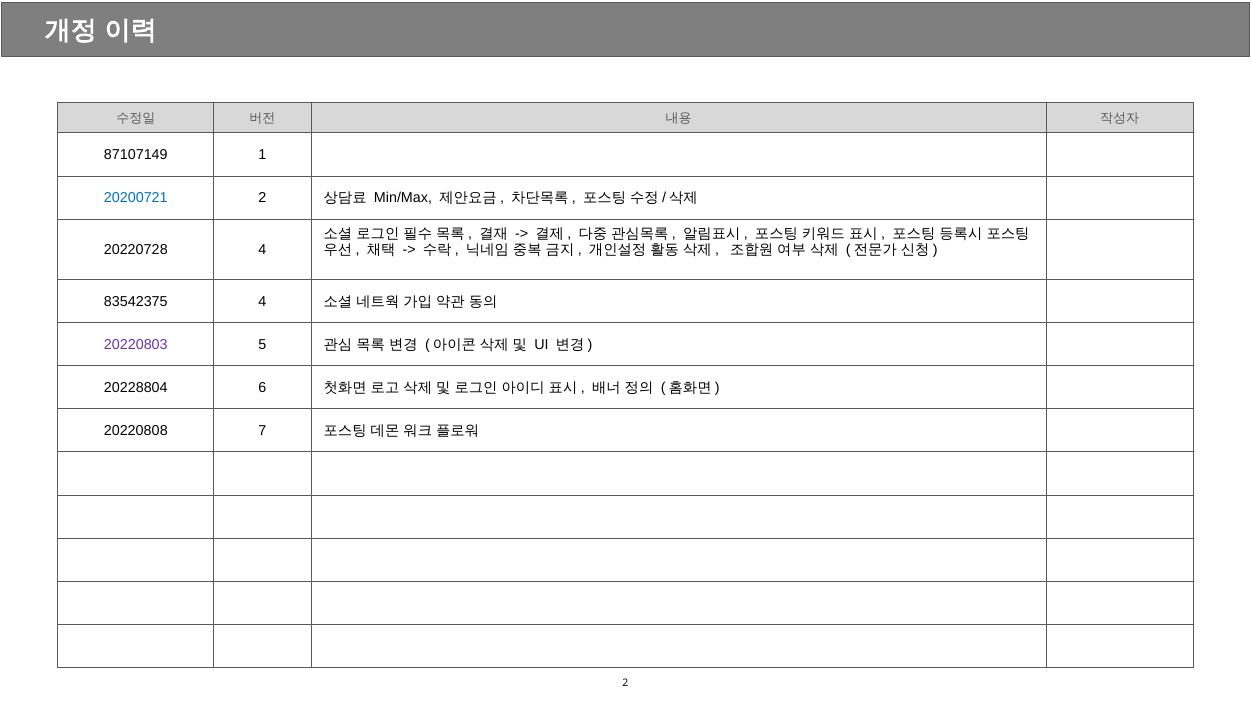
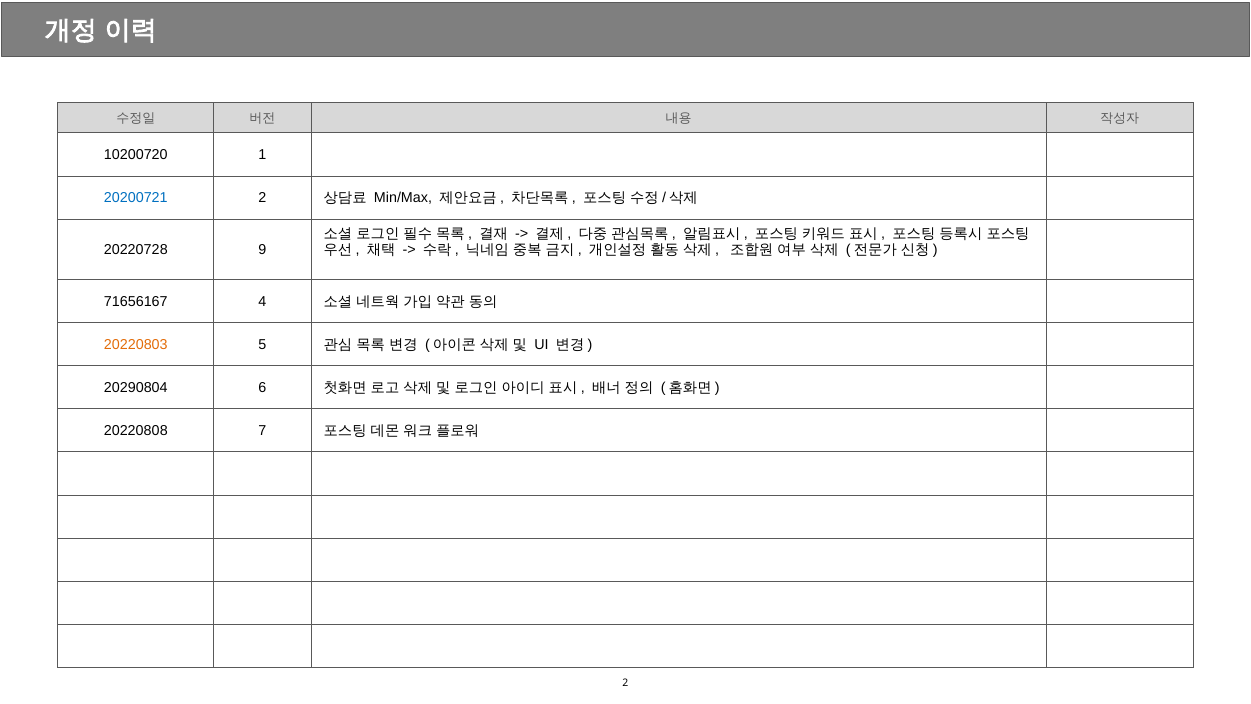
87107149: 87107149 -> 10200720 (136, 155)
20220728 4: 4 -> 9 (262, 249)
83542375: 83542375 -> 71656167 (136, 301)
20220803 colour: purple -> orange (136, 344)
20228804: 20228804 -> 20290804 (136, 387)
